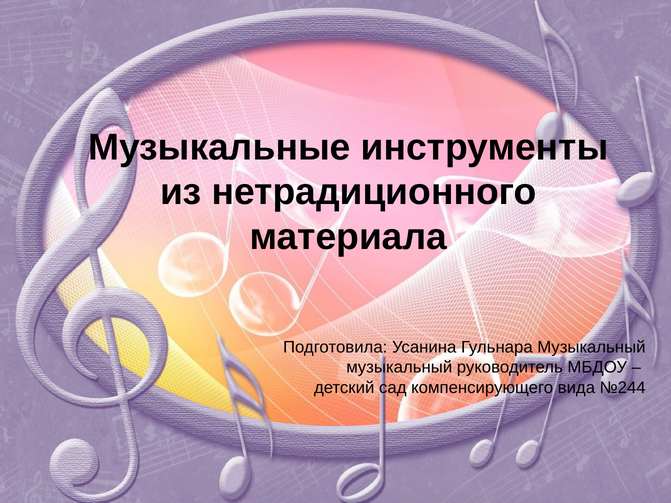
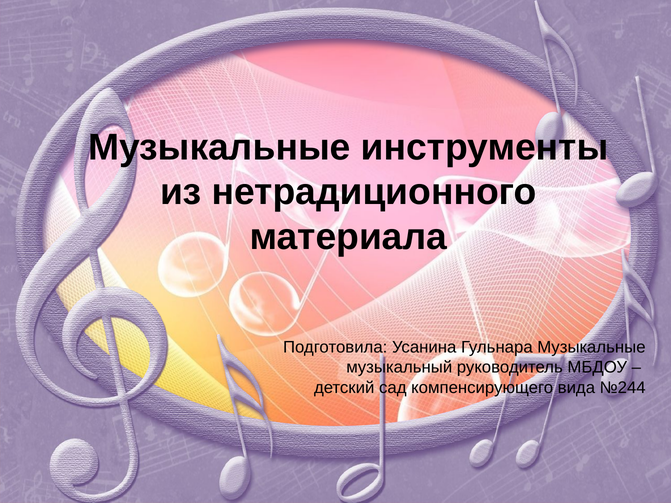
Гульнара Музыкальный: Музыкальный -> Музыкальные (591, 347)
